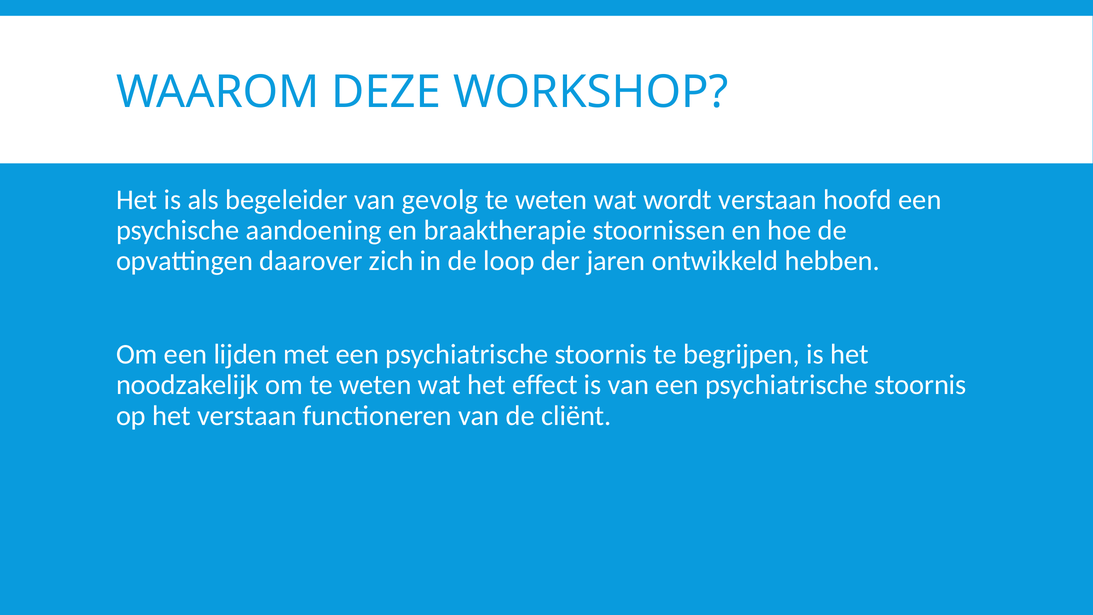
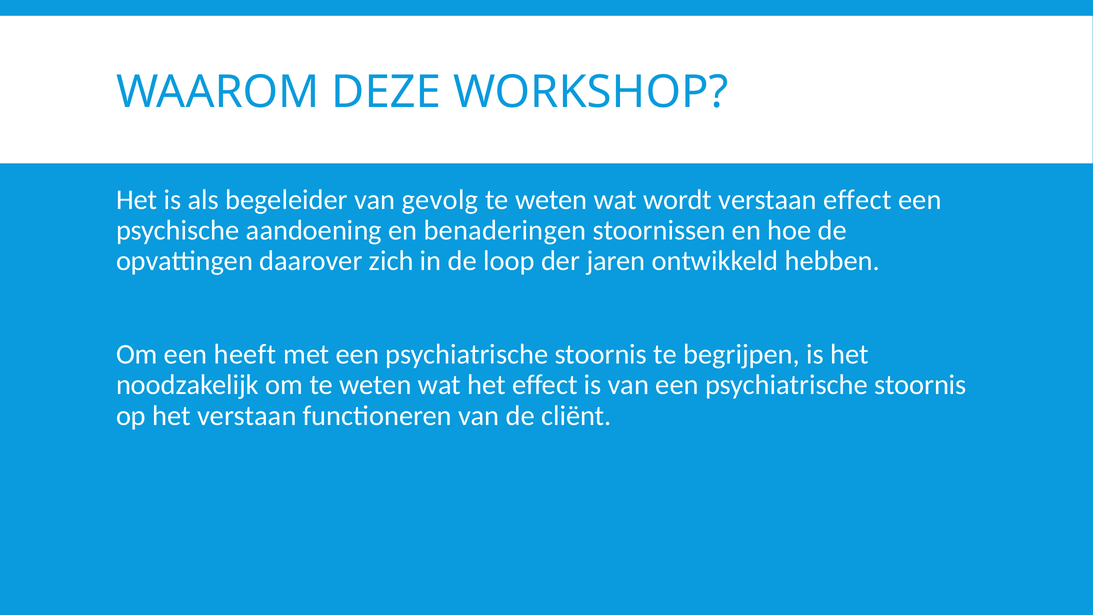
verstaan hoofd: hoofd -> effect (857, 200)
braaktherapie: braaktherapie -> benaderingen (505, 230)
lijden: lijden -> heeft (245, 354)
